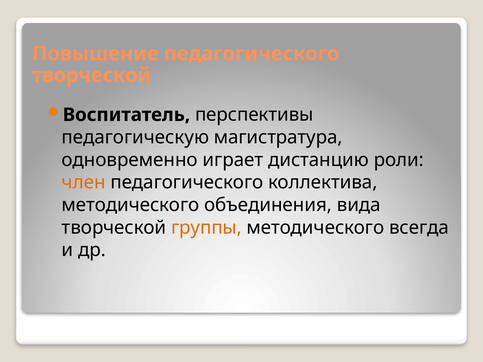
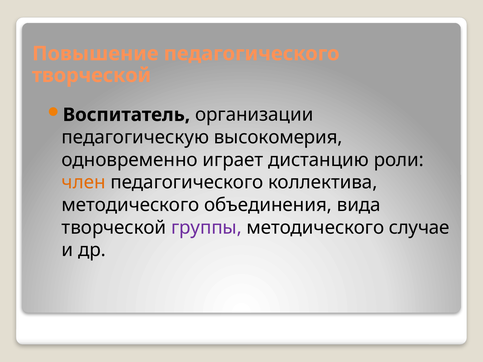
перспективы: перспективы -> организации (254, 115)
магистратура: магистратура -> высокомерия (278, 137)
группы colour: orange -> purple (206, 228)
всегда: всегда -> случае (419, 228)
